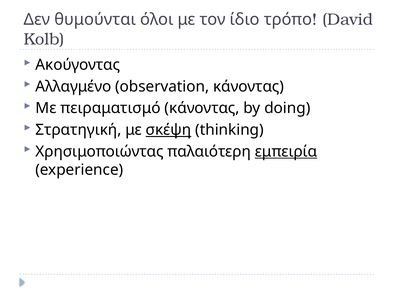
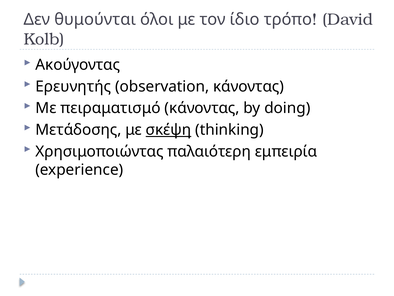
Αλλαγμένο: Αλλαγμένο -> Ερευνητής (73, 86)
Στρατηγική: Στρατηγική -> Μετάδοσης (78, 130)
εμπειρία underline: present -> none (286, 151)
